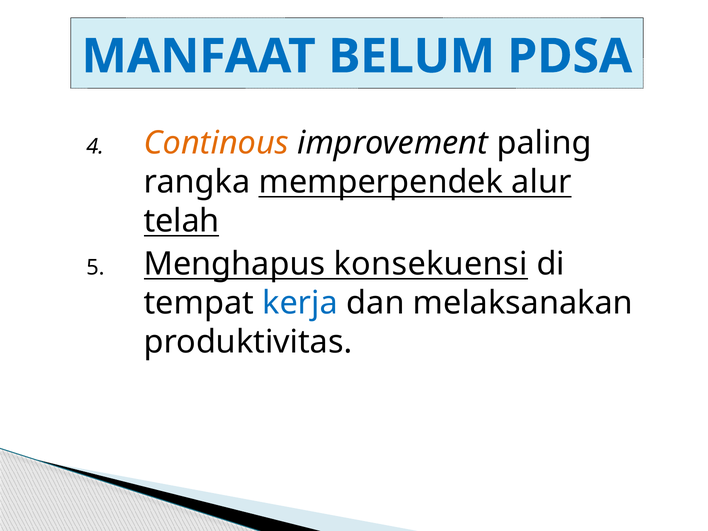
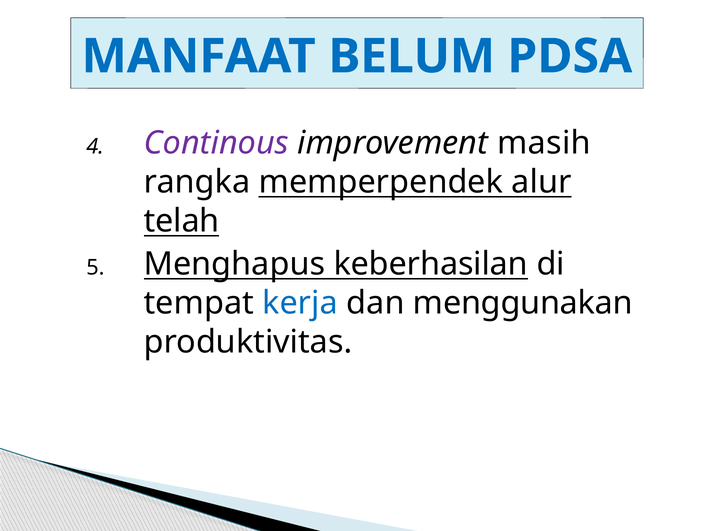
Continous colour: orange -> purple (216, 143)
paling: paling -> masih (544, 143)
konsekuensi: konsekuensi -> keberhasilan (431, 264)
melaksanakan: melaksanakan -> menggunakan (523, 303)
